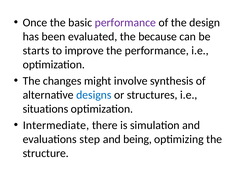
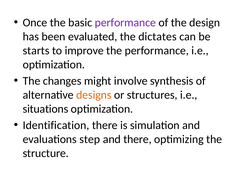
because: because -> dictates (158, 37)
designs colour: blue -> orange (94, 95)
Intermediate: Intermediate -> Identification (56, 125)
and being: being -> there (137, 139)
